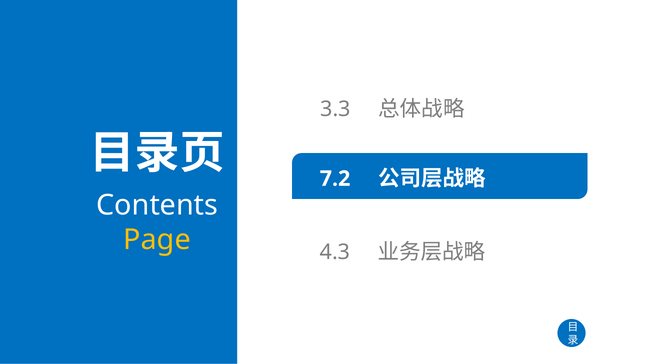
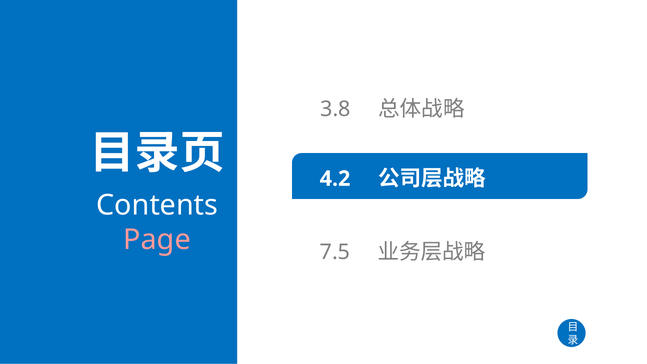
3.3: 3.3 -> 3.8 (336, 109)
7.2: 7.2 -> 4.2 (335, 179)
Page colour: yellow -> pink (157, 240)
4.3: 4.3 -> 7.5 (335, 252)
